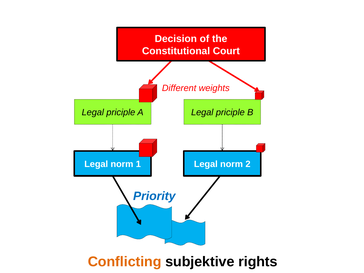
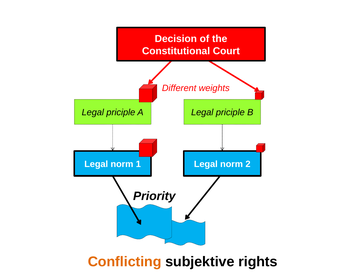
Priority colour: blue -> black (154, 196)
